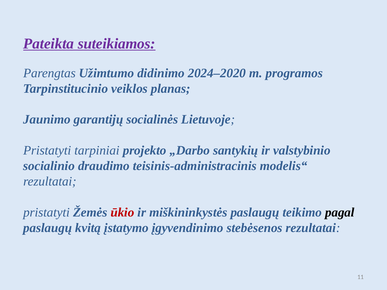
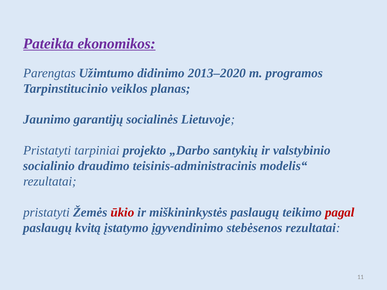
suteikiamos: suteikiamos -> ekonomikos (117, 44)
2024–2020: 2024–2020 -> 2013–2020 (217, 73)
pagal colour: black -> red (340, 212)
